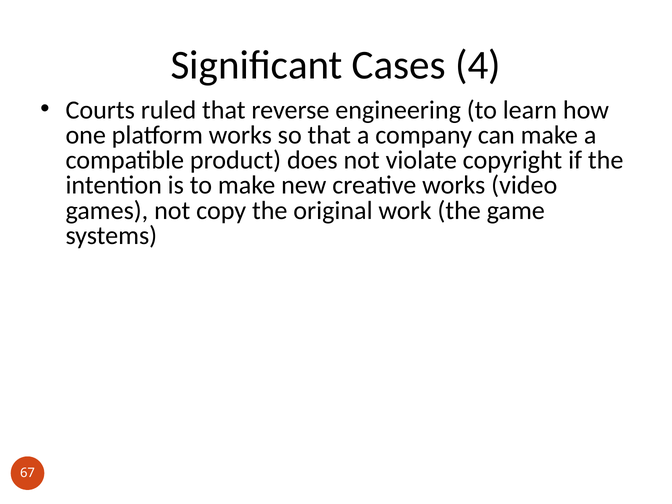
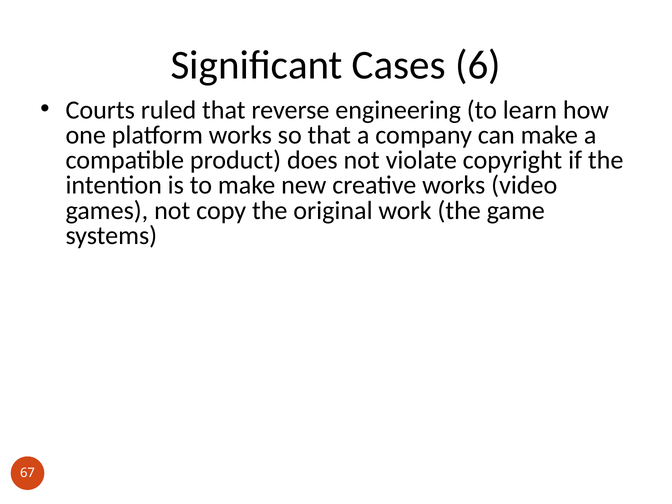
4: 4 -> 6 (478, 65)
